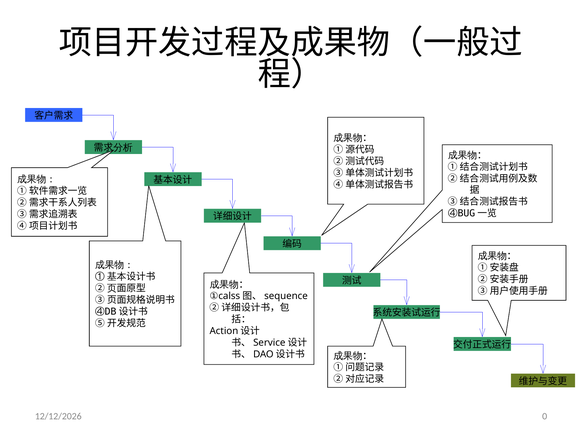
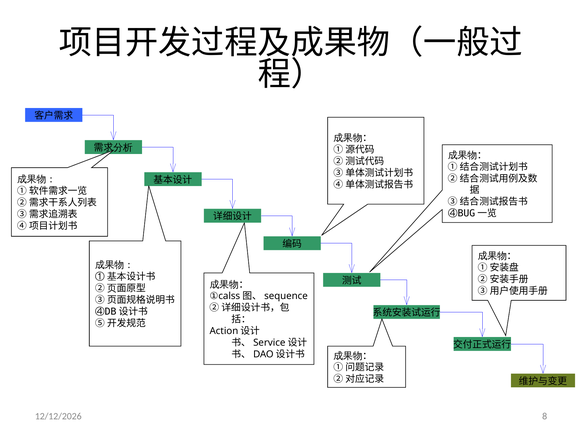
0: 0 -> 8 (545, 417)
